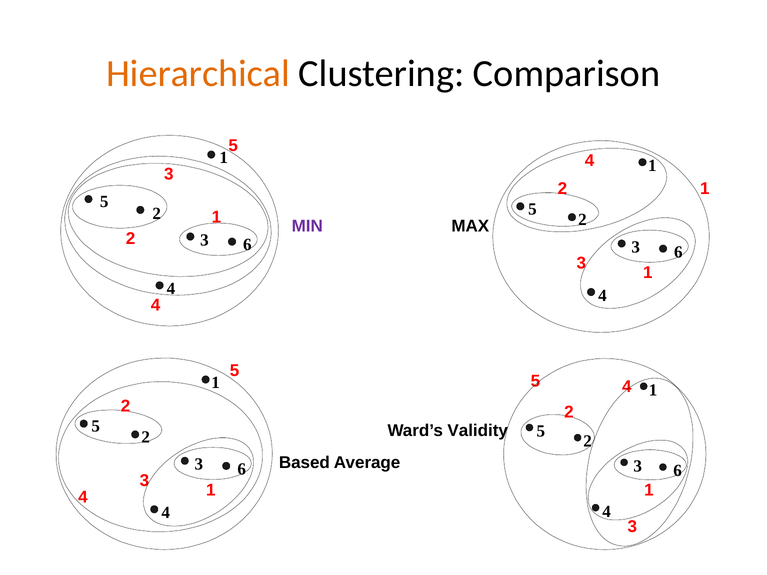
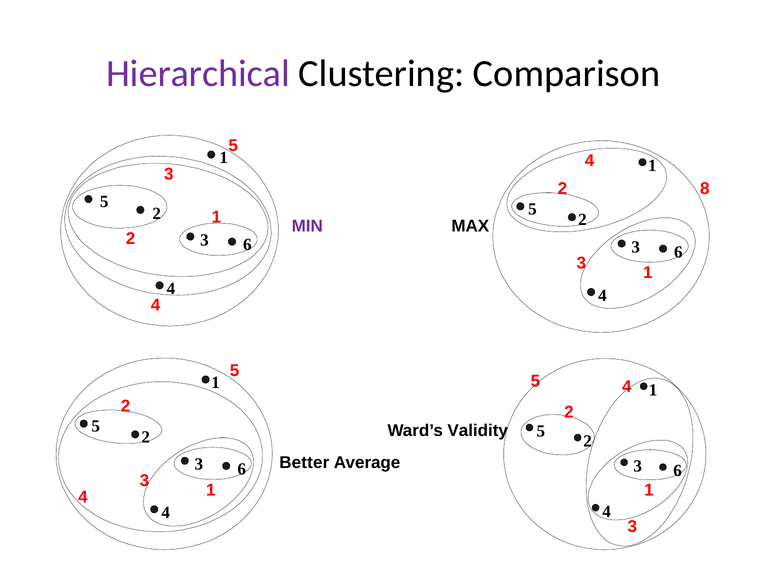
Hierarchical colour: orange -> purple (198, 74)
2 1: 1 -> 8 (705, 189)
Based: Based -> Better (304, 463)
